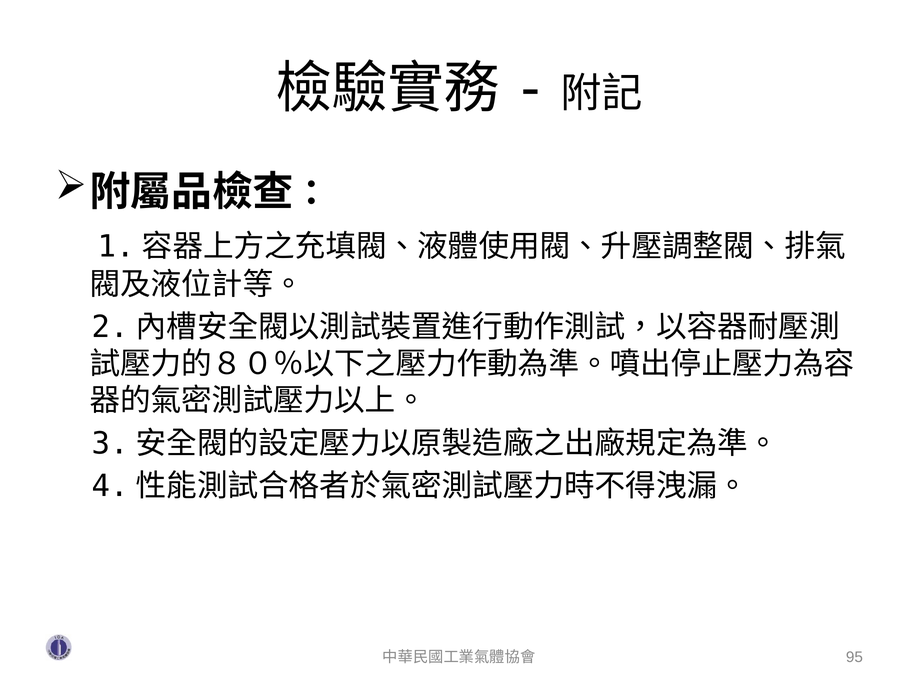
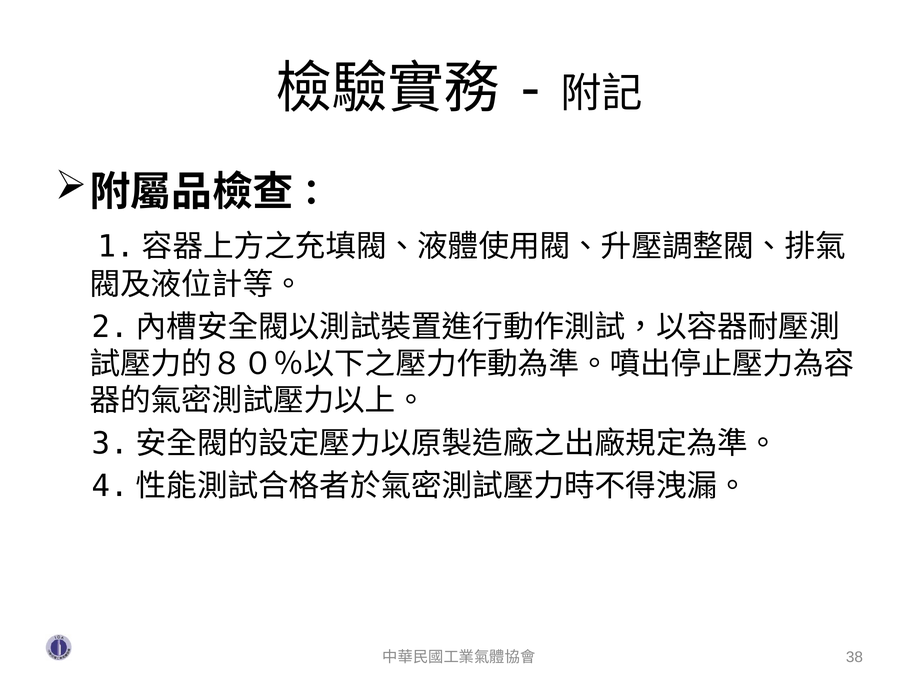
95: 95 -> 38 (854, 658)
